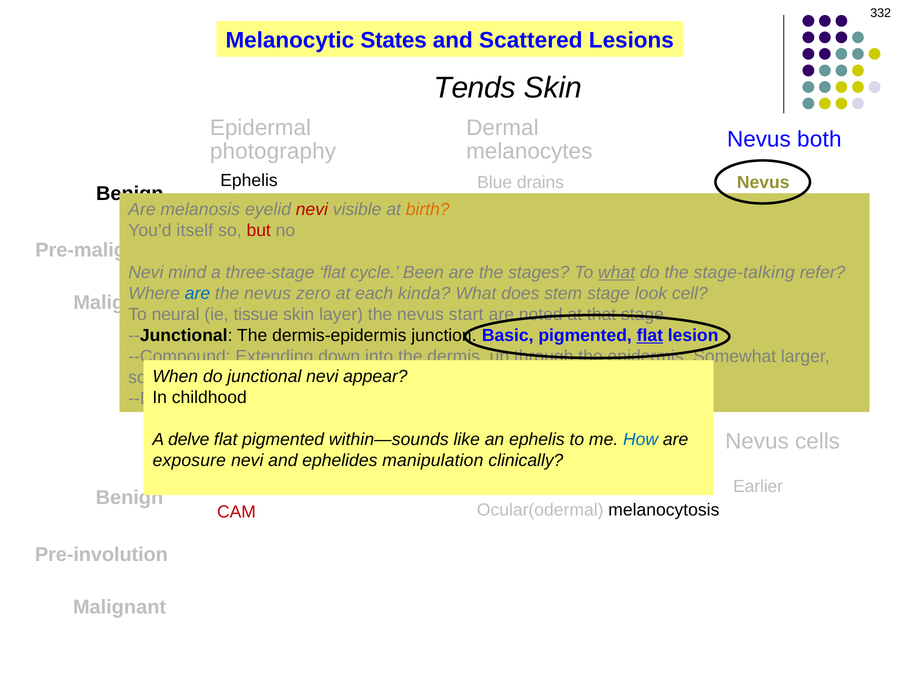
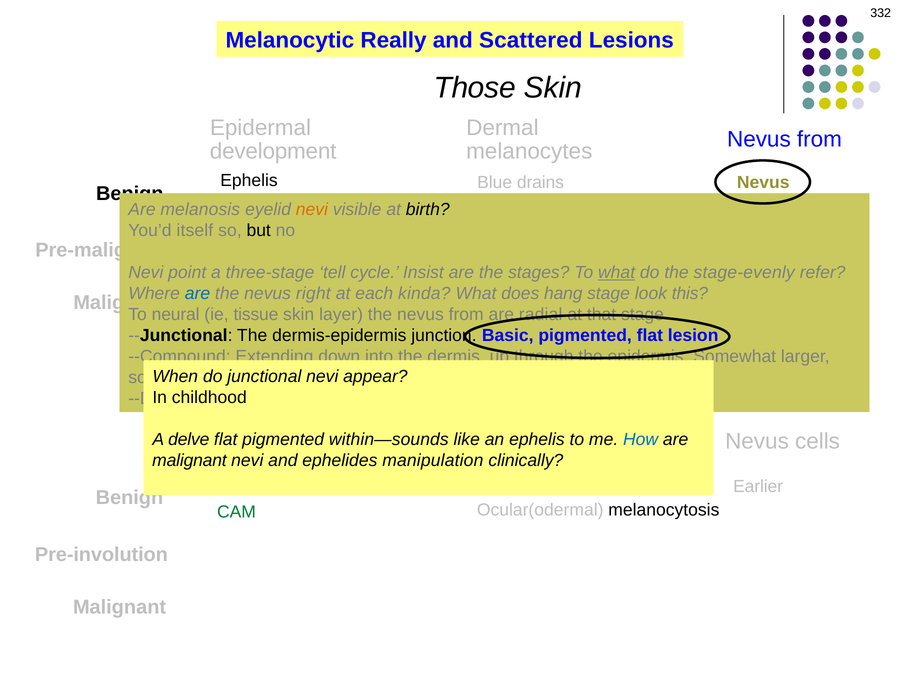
States: States -> Really (393, 41)
Tends: Tends -> Those (475, 88)
both: both -> from (819, 139)
photography: photography -> development (273, 151)
nevi colour: red -> orange (312, 209)
birth colour: orange -> black (428, 209)
but colour: red -> black (259, 230)
mind: mind -> point (187, 272)
three-stage flat: flat -> tell (332, 272)
Been: Been -> Insist (423, 272)
stage-talking: stage-talking -> stage-evenly (744, 272)
zero: zero -> right (313, 293)
stem: stem -> hang (563, 293)
cell: cell -> this (690, 293)
the nevus start: start -> from (466, 314)
noted: noted -> radial (541, 314)
flat underline: present -> none (650, 335)
exposure: exposure -> malignant (189, 460)
CAM colour: red -> green (236, 512)
